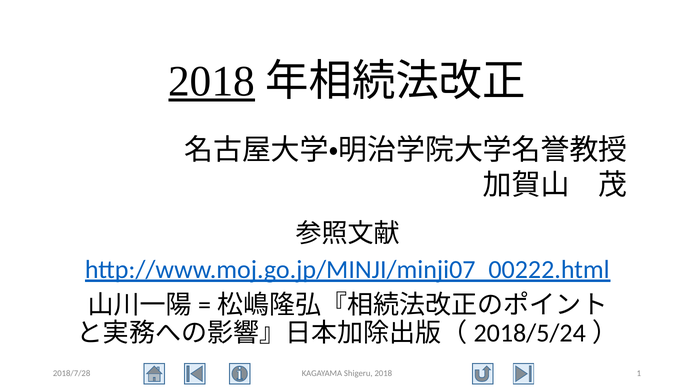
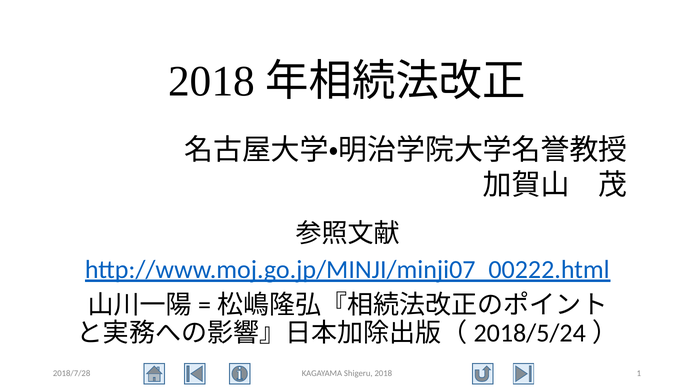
2018 underline: present -> none (212, 81)
